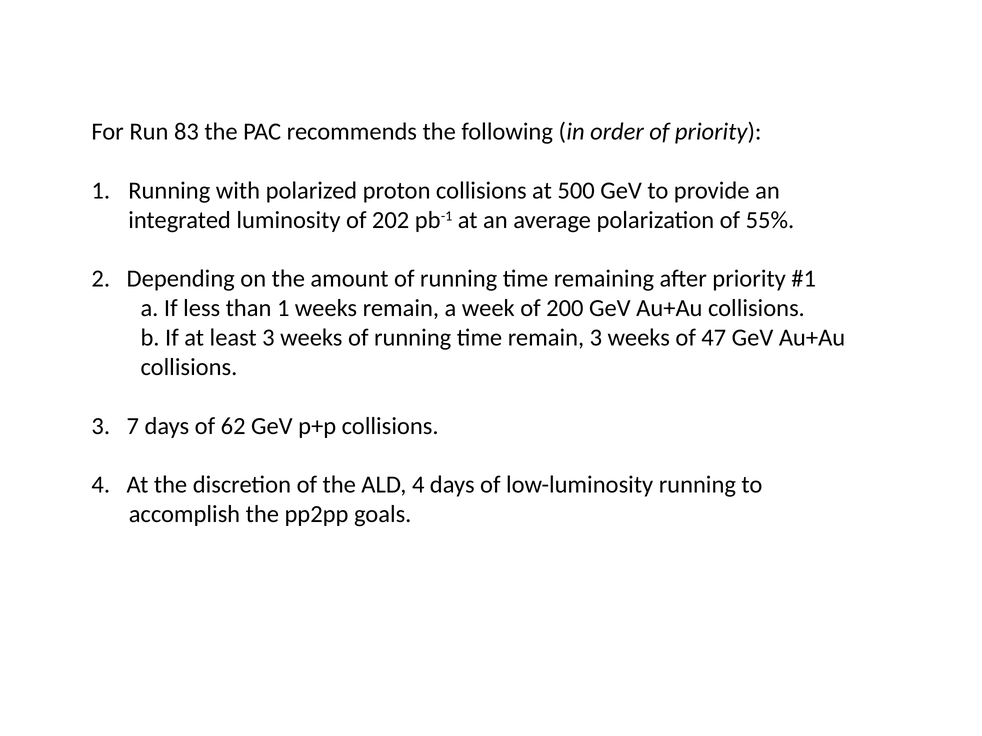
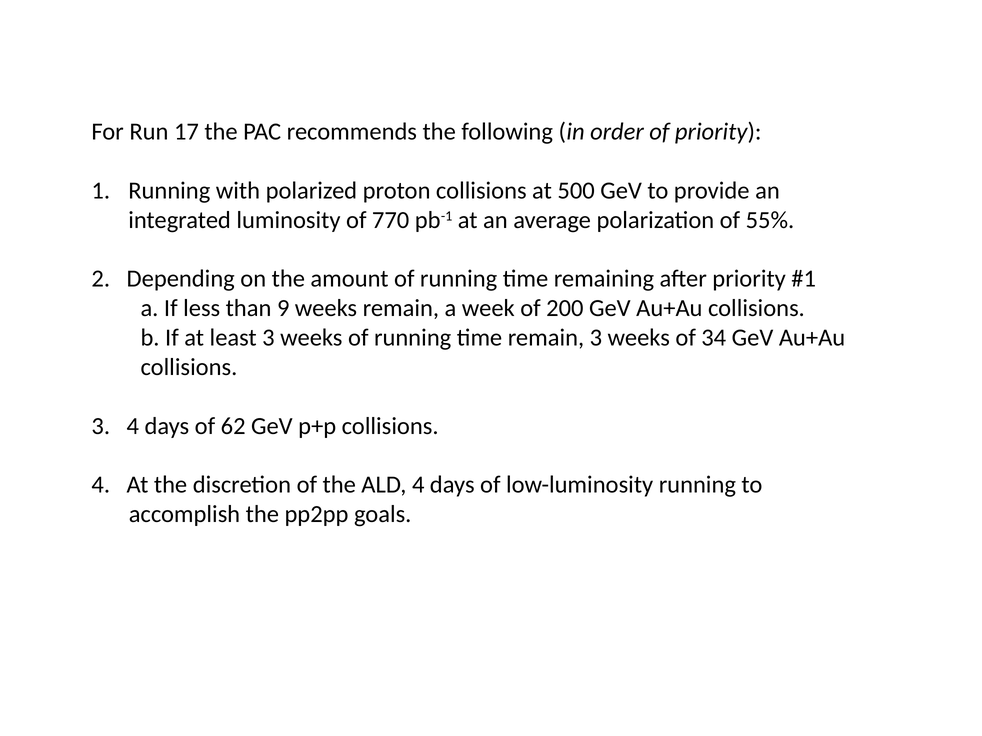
83: 83 -> 17 (186, 132)
202: 202 -> 770 (391, 220)
than 1: 1 -> 9 (283, 308)
47: 47 -> 34 (714, 338)
3 7: 7 -> 4 (133, 426)
